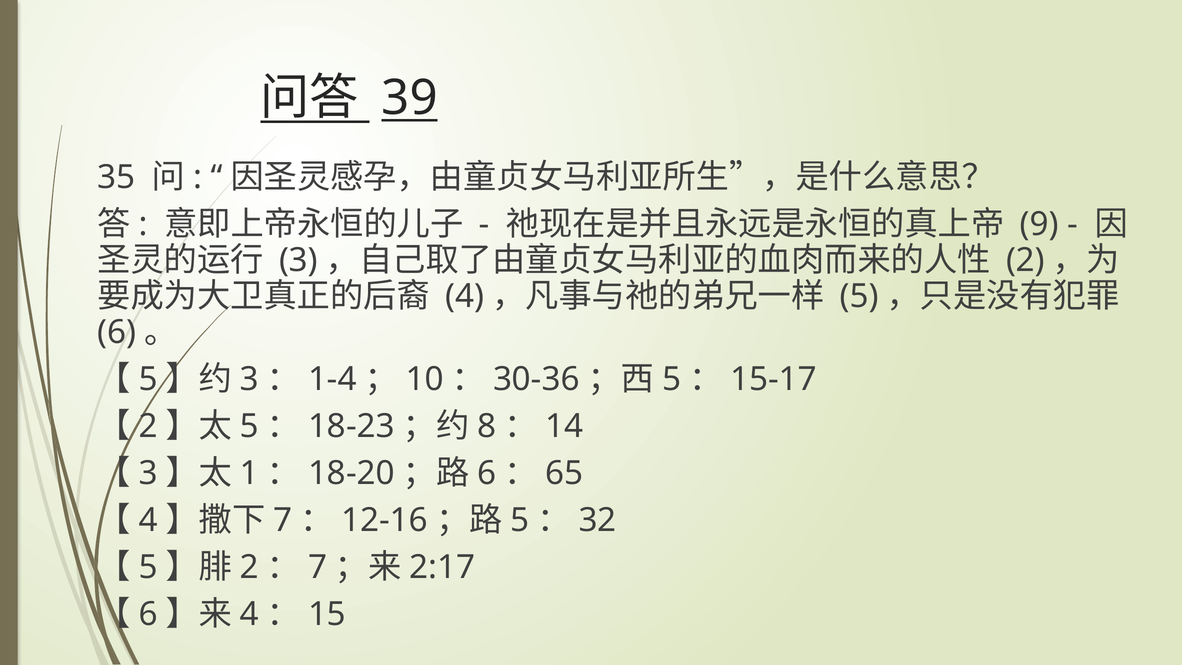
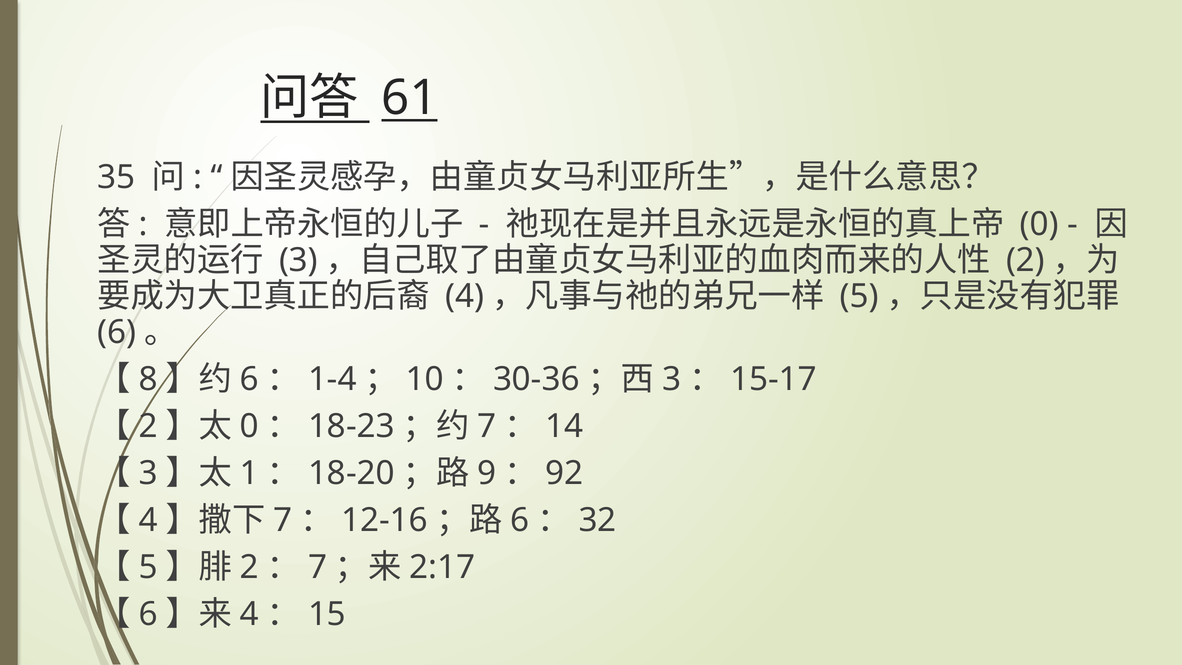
39: 39 -> 61 (410, 98)
9: 9 -> 0 (1039, 224)
5: 5 -> 8 (148, 379)
3: 3 -> 6 (249, 379)
5: 5 -> 3 (672, 379)
5: 5 -> 0 (249, 426)
8: 8 -> 7 (487, 426)
6: 6 -> 9 (487, 473)
65: 65 -> 92 (564, 473)
5: 5 -> 6 (520, 520)
